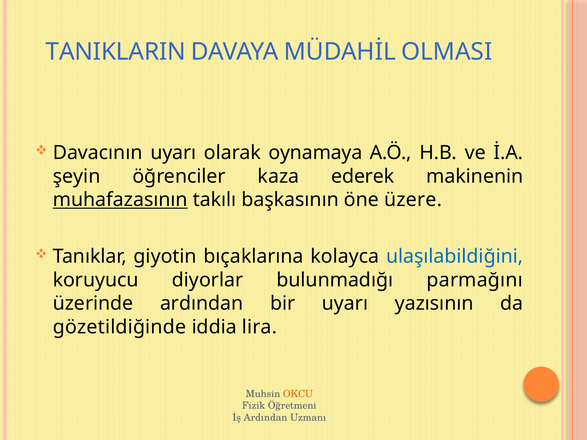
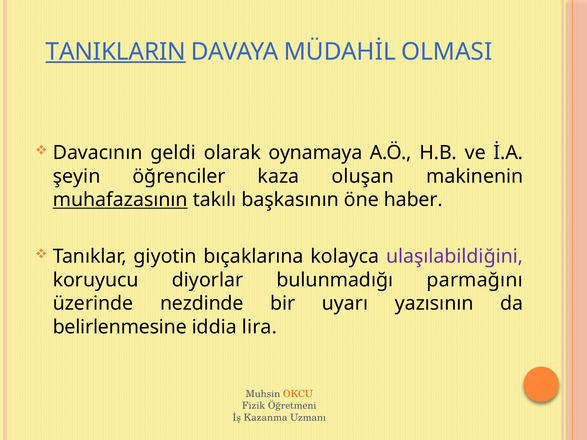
TANIKLARIN underline: none -> present (116, 52)
Davacının uyarı: uyarı -> geldi (173, 153)
ederek: ederek -> oluşan (363, 176)
üzere: üzere -> haber (413, 200)
ulaşılabildiğini colour: blue -> purple (455, 257)
üzerinde ardından: ardından -> nezdinde (202, 304)
gözetildiğinde: gözetildiğinde -> belirlenmesine (120, 327)
İş Ardından: Ardından -> Kazanma (265, 418)
